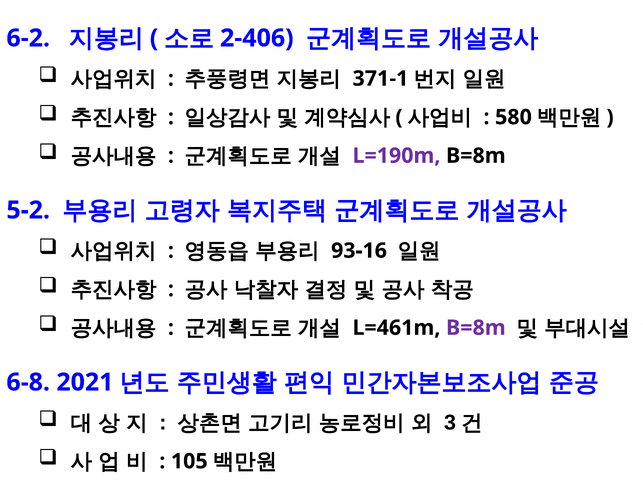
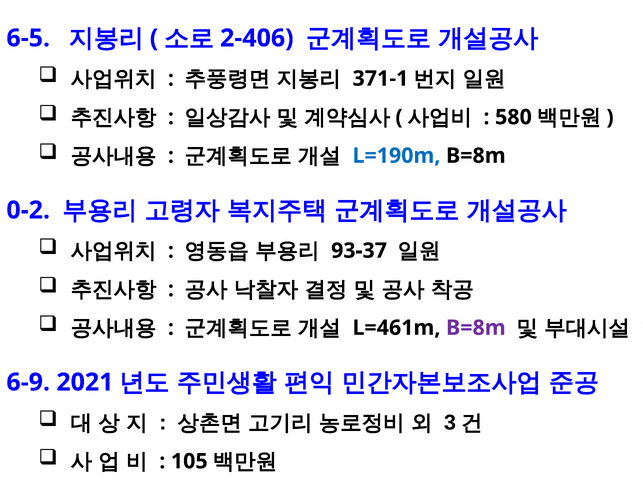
6-2: 6-2 -> 6-5 (28, 38)
L=190m colour: purple -> blue (396, 156)
5-2: 5-2 -> 0-2 (28, 210)
93-16: 93-16 -> 93-37 (359, 251)
6-8: 6-8 -> 6-9 (28, 382)
